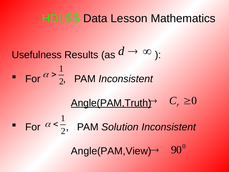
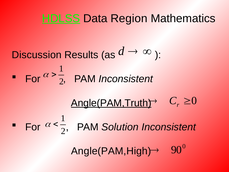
HDLSS underline: none -> present (61, 18)
Lesson: Lesson -> Region (129, 18)
Usefulness: Usefulness -> Discussion (37, 55)
Angle(PAM,View: Angle(PAM,View -> Angle(PAM,High (111, 151)
